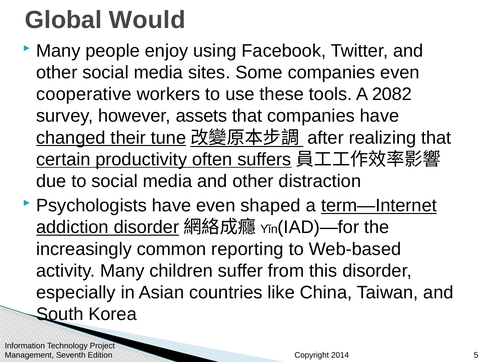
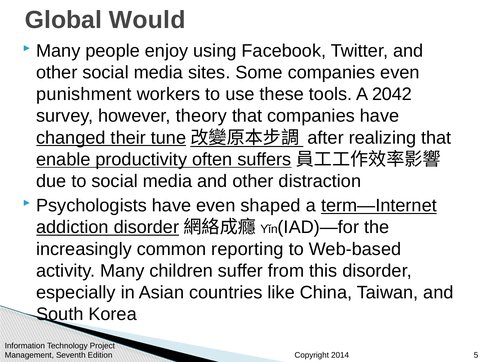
cooperative: cooperative -> punishment (84, 94)
2082: 2082 -> 2042 (392, 94)
assets: assets -> theory (201, 116)
certain: certain -> enable (63, 160)
